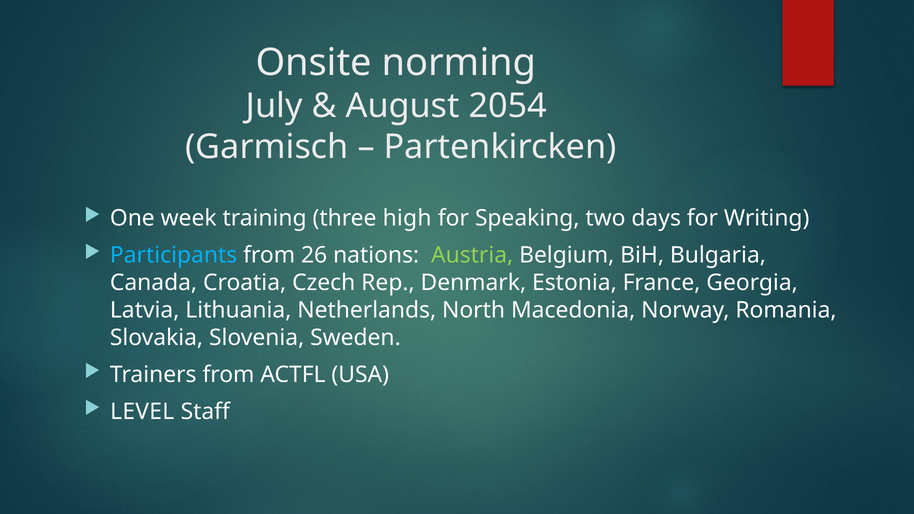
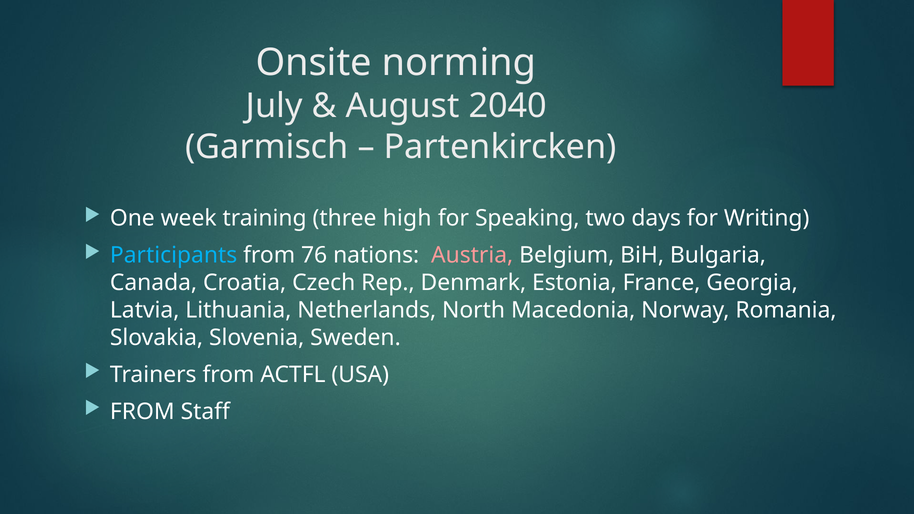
2054: 2054 -> 2040 (508, 106)
26: 26 -> 76 (314, 255)
Austria colour: light green -> pink (472, 255)
LEVEL: LEVEL -> FROM (142, 412)
